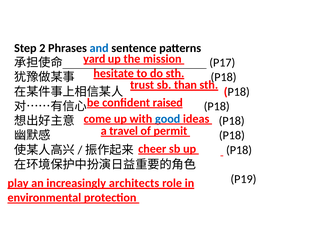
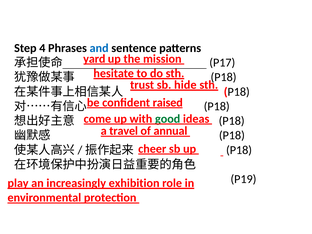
2: 2 -> 4 (42, 48)
than: than -> hide (185, 85)
good colour: blue -> green (168, 119)
permit: permit -> annual (170, 131)
architects: architects -> exhibition (134, 183)
